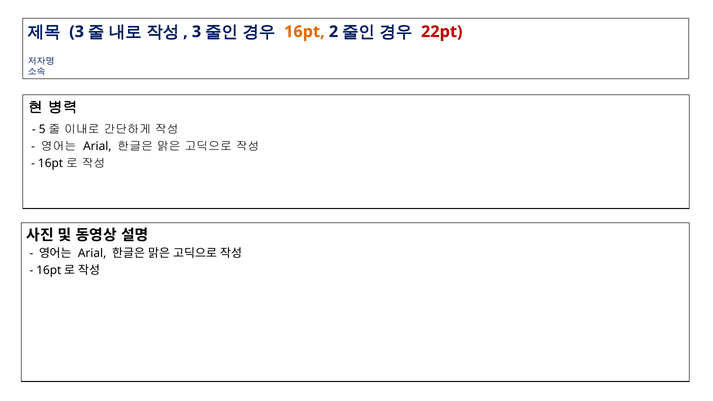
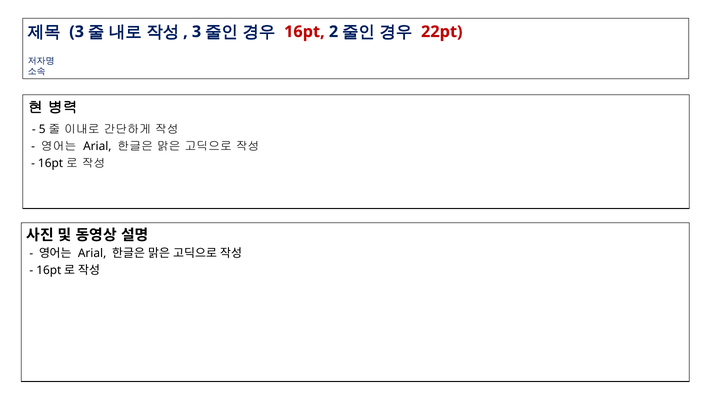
16pt colour: orange -> red (304, 32)
